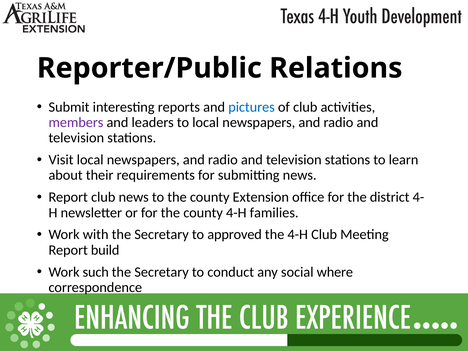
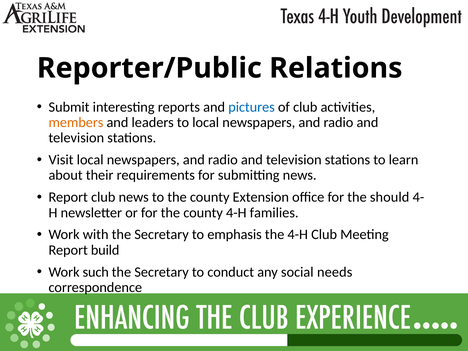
members colour: purple -> orange (76, 122)
district: district -> should (390, 197)
approved: approved -> emphasis (235, 235)
where: where -> needs (335, 272)
